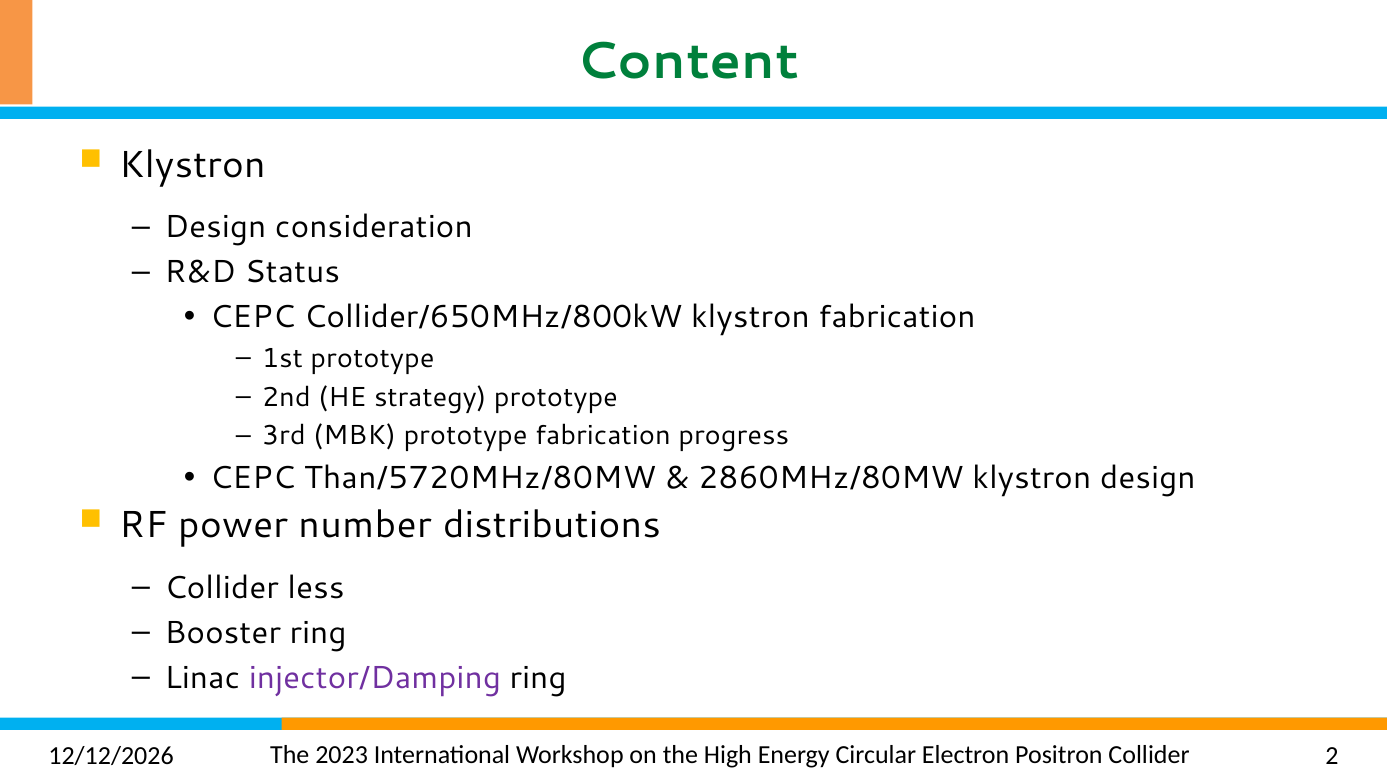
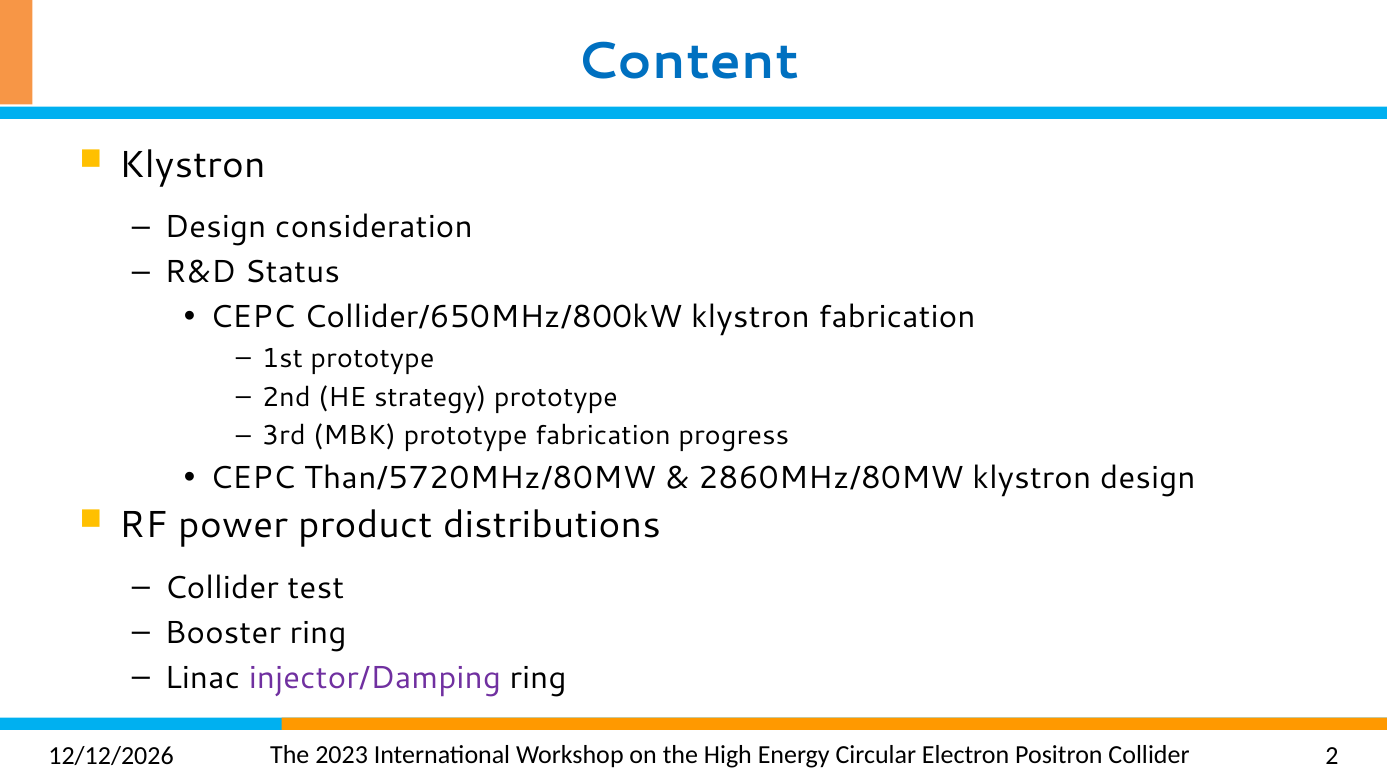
Content colour: green -> blue (688, 61)
number: number -> product (365, 525)
less: less -> test (316, 588)
